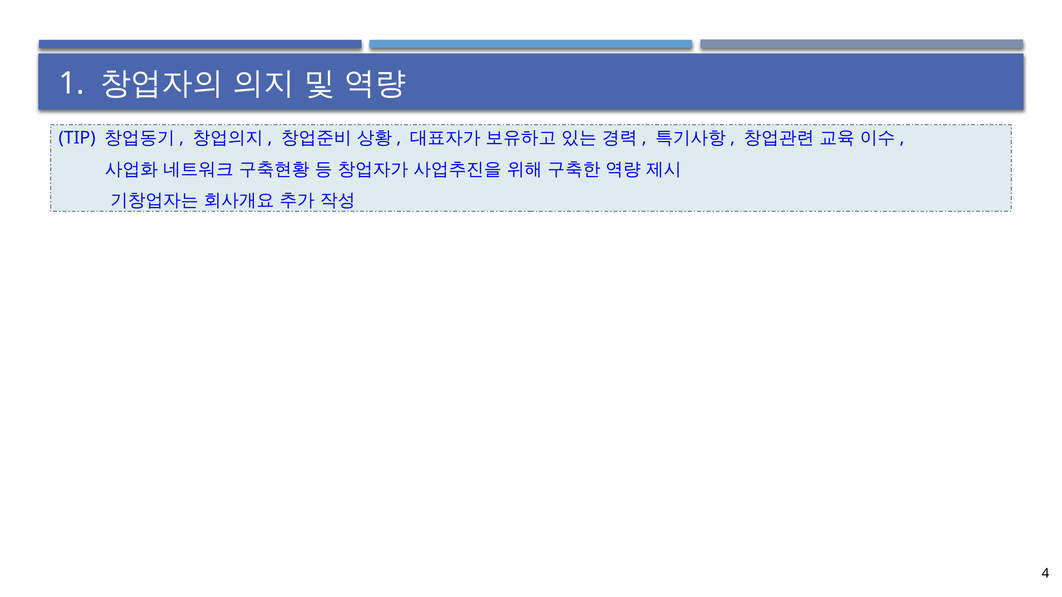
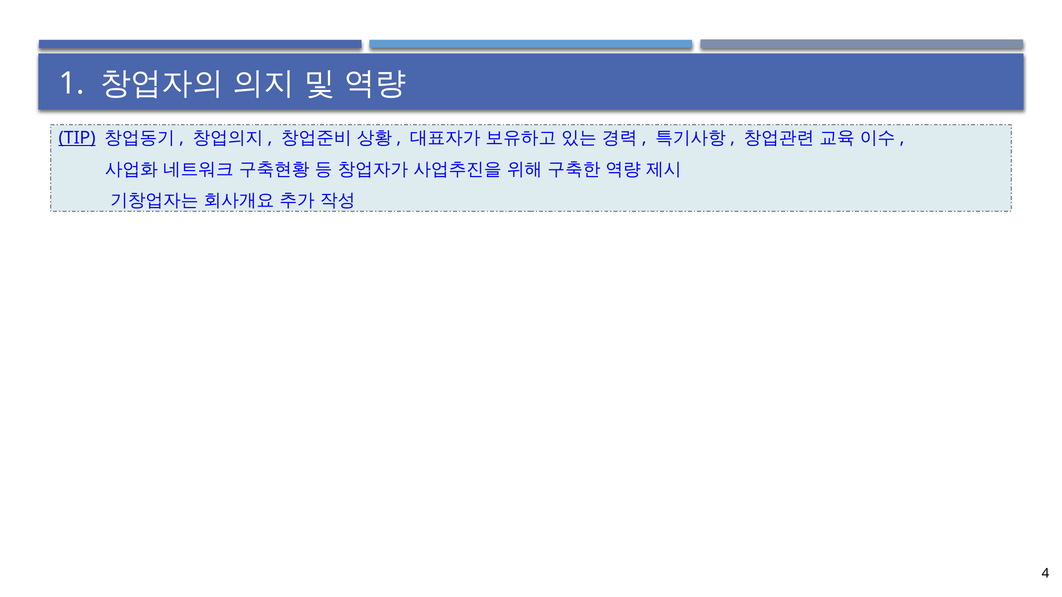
TIP underline: none -> present (77, 138)
